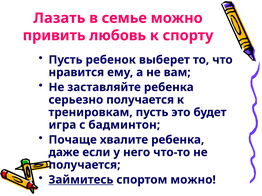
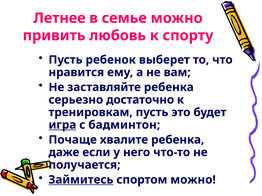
Лазать: Лазать -> Летнее (59, 18)
серьезно получается: получается -> достаточно (140, 100)
игра underline: none -> present (62, 125)
